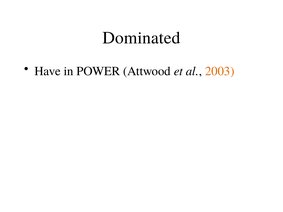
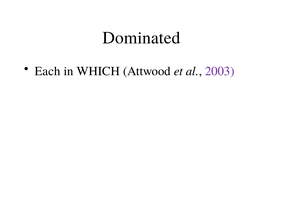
Have: Have -> Each (48, 71)
POWER: POWER -> WHICH (98, 71)
2003 colour: orange -> purple (220, 71)
